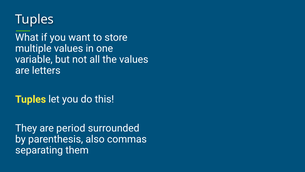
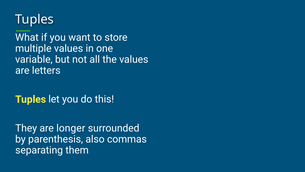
period: period -> longer (71, 128)
